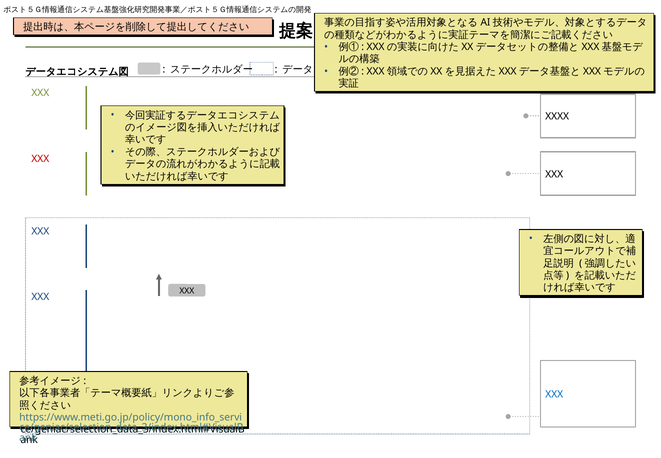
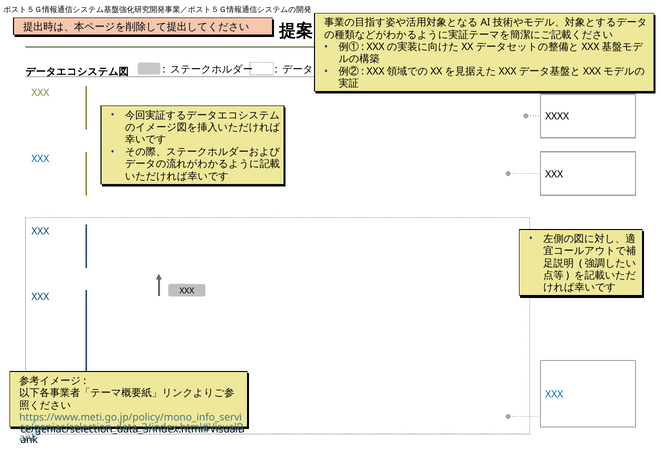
XXX colour: red -> blue (40, 159)
